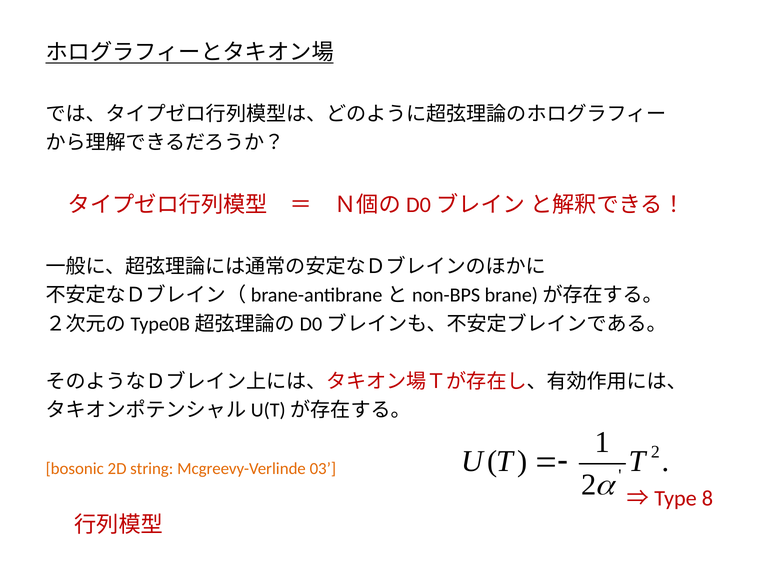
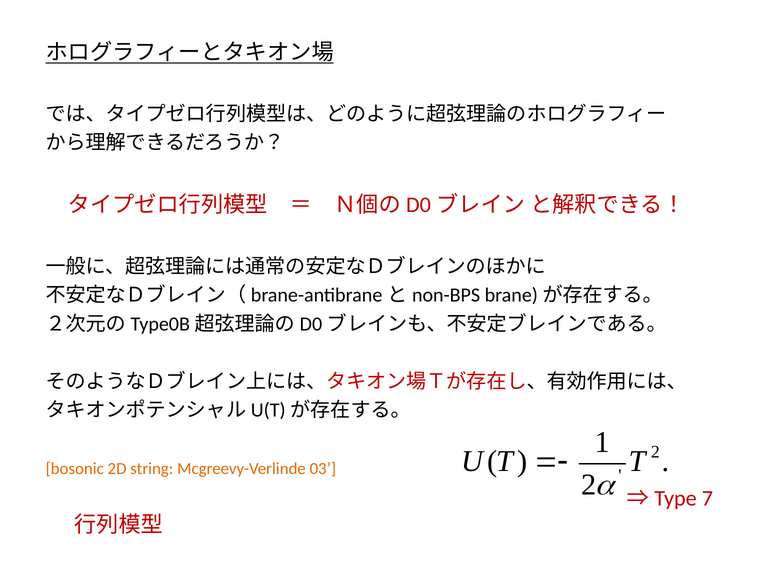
8: 8 -> 7 (707, 498)
